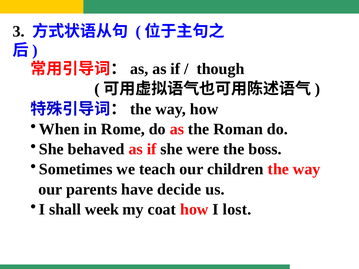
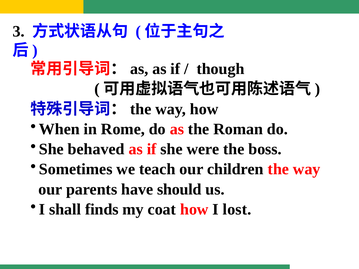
decide: decide -> should (179, 189)
week: week -> finds (102, 210)
